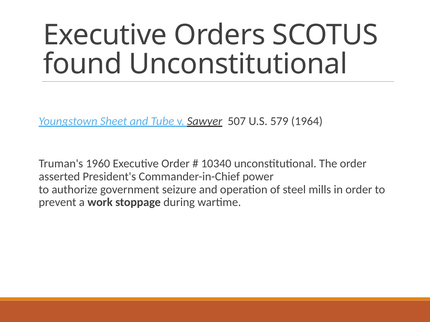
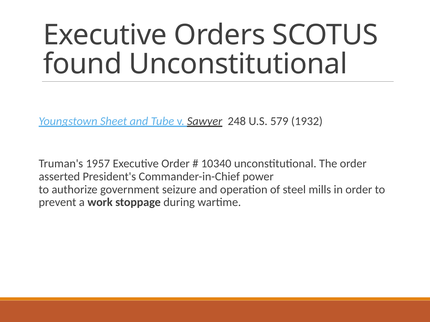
507: 507 -> 248 (237, 121)
1964: 1964 -> 1932 (307, 121)
1960: 1960 -> 1957 (98, 164)
